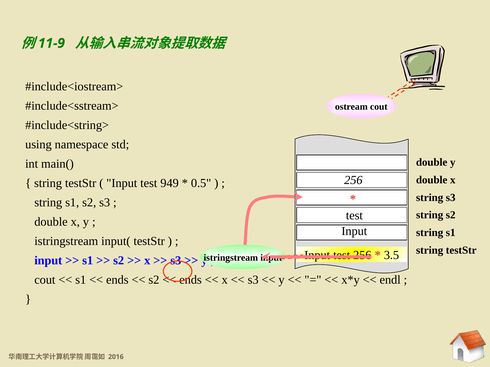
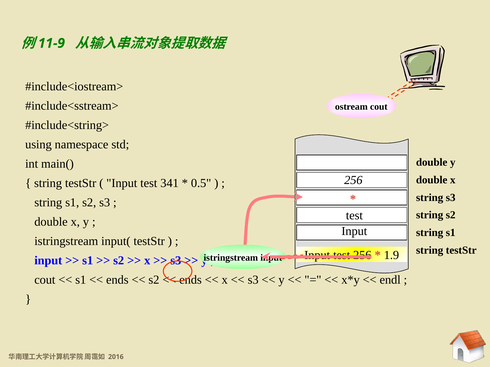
949: 949 -> 341 (170, 183)
3.5: 3.5 -> 1.9 (391, 255)
